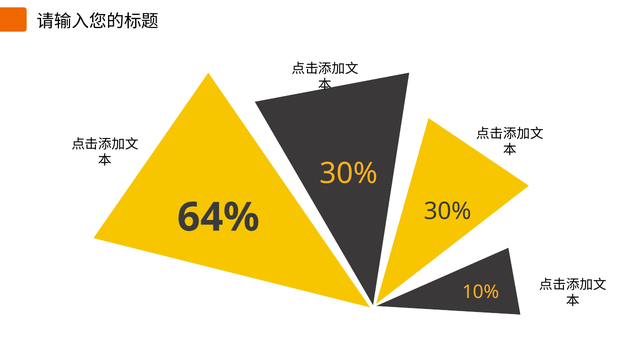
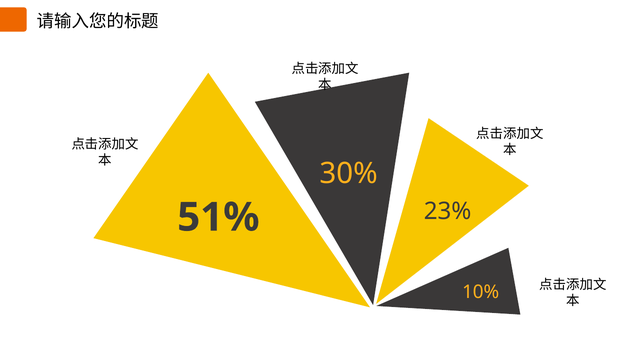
30%: 30% -> 23% (448, 211)
64%: 64% -> 51% (218, 217)
